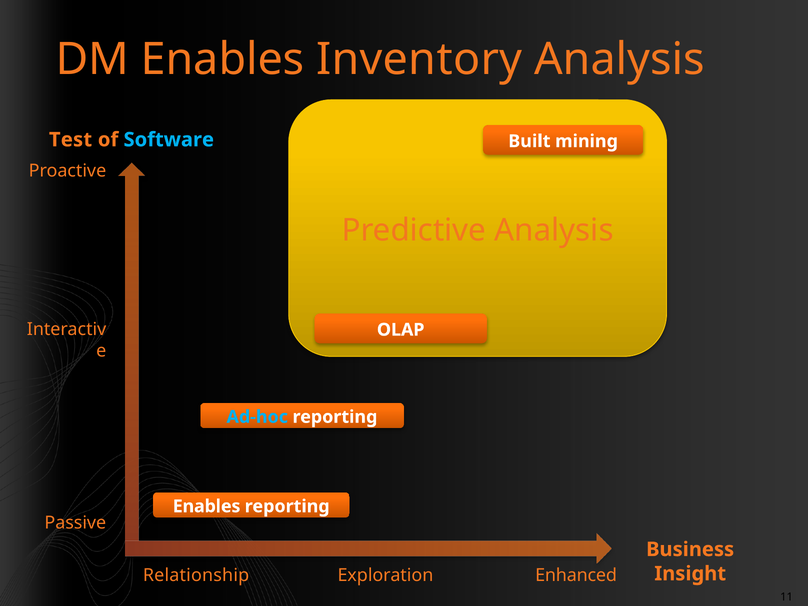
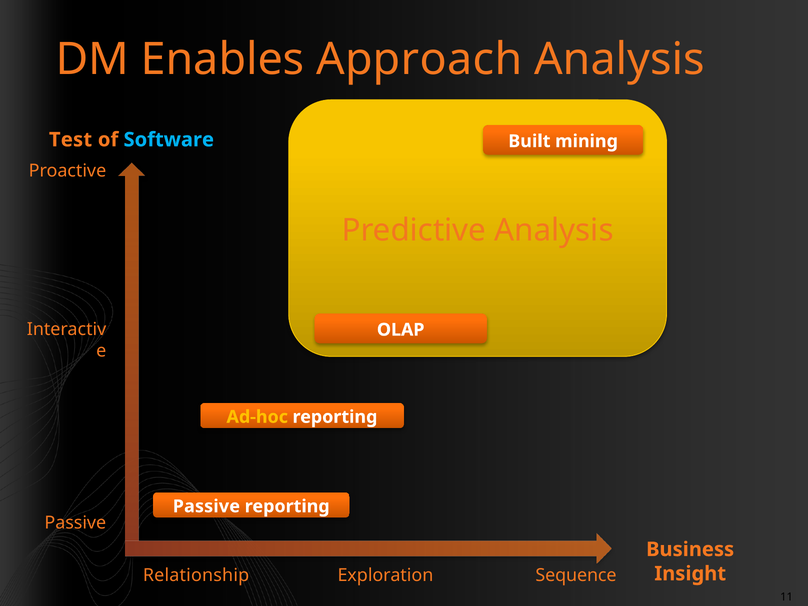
Inventory: Inventory -> Approach (419, 59)
Ad-hoc colour: light blue -> yellow (257, 417)
Enables: Enables -> Passive (206, 506)
Enhanced: Enhanced -> Sequence (576, 575)
